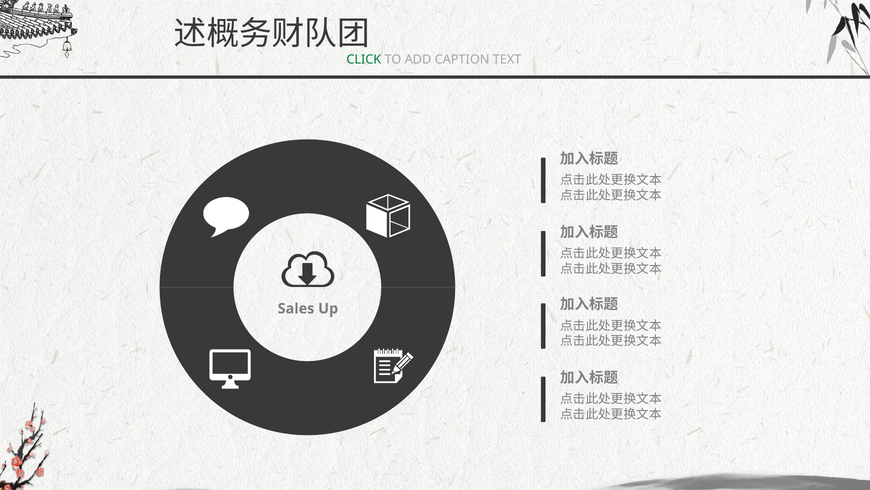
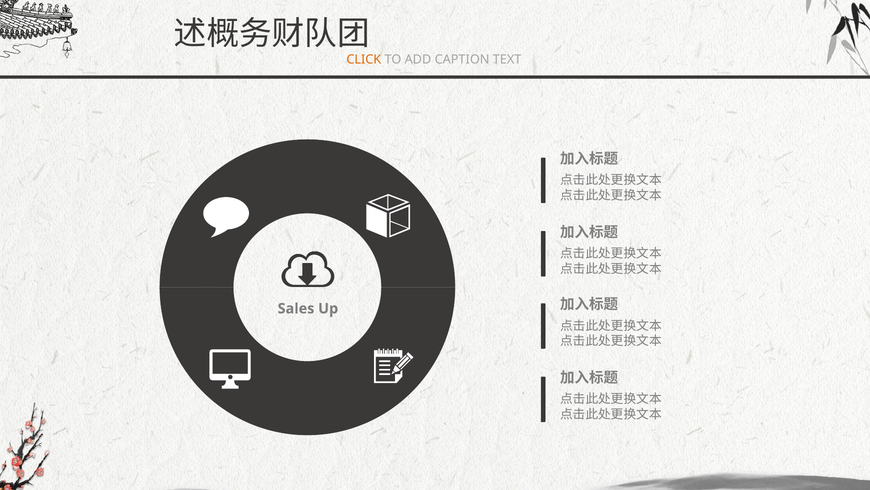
CLICK colour: green -> orange (364, 59)
